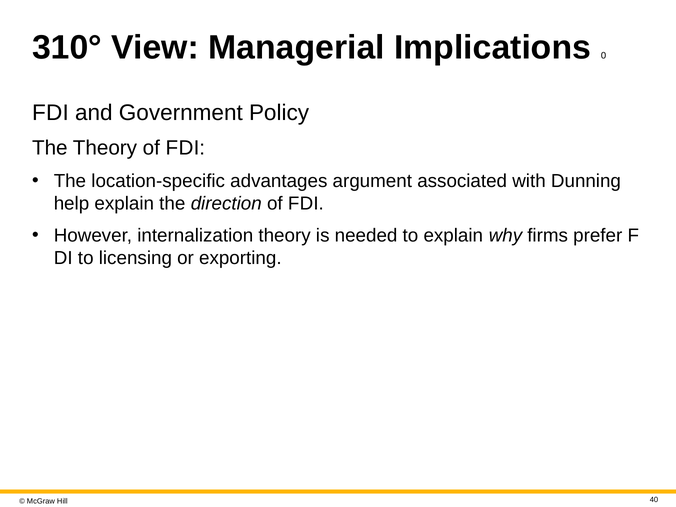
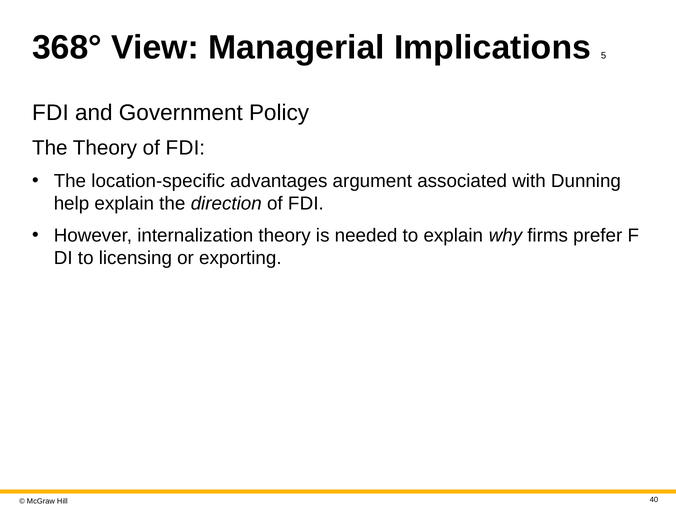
310°: 310° -> 368° (67, 47)
0: 0 -> 5 (604, 55)
